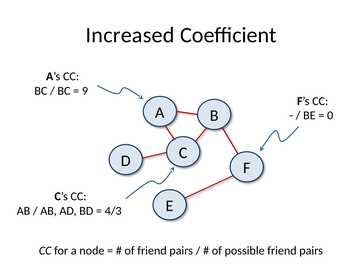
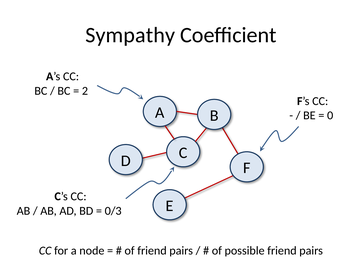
Increased: Increased -> Sympathy (130, 35)
9: 9 -> 2 (85, 91)
4/3: 4/3 -> 0/3 (113, 211)
